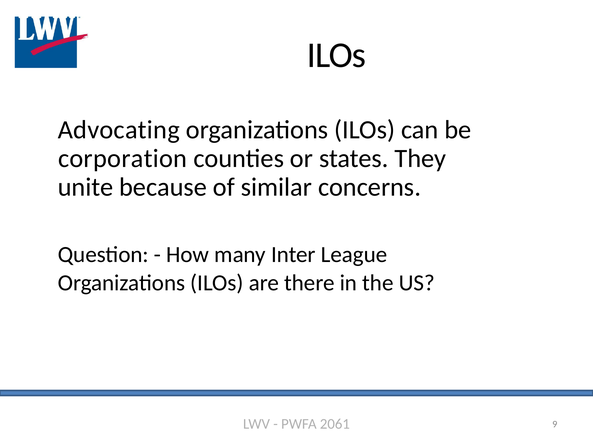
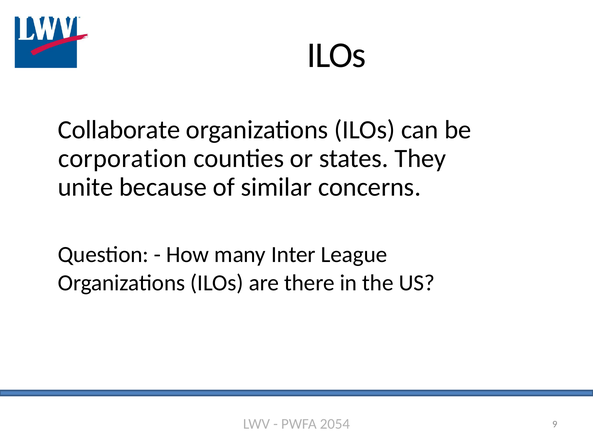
Advocating: Advocating -> Collaborate (119, 130)
2061: 2061 -> 2054 (335, 424)
